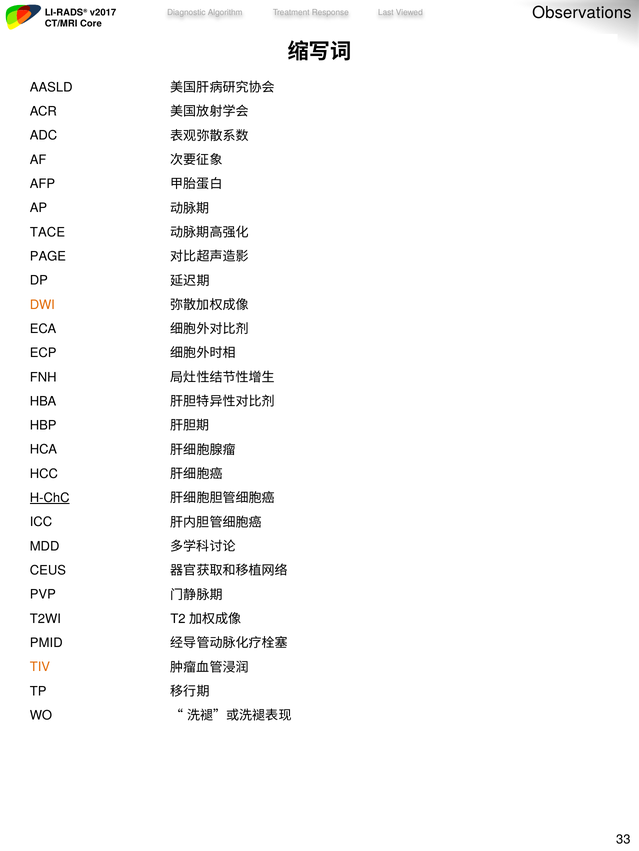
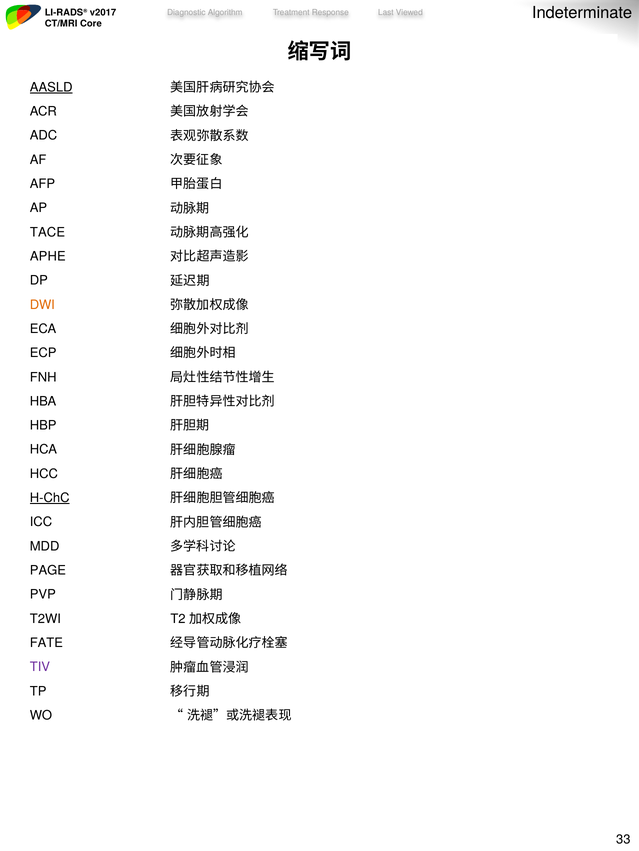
Observations: Observations -> Indeterminate (582, 13)
AASLD underline: none -> present (51, 87)
PAGE: PAGE -> APHE (48, 257)
CEUS: CEUS -> PAGE (48, 571)
PMID: PMID -> FATE (46, 644)
TIV colour: orange -> purple (40, 668)
